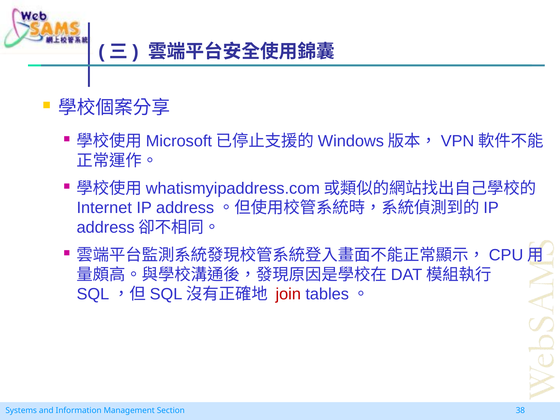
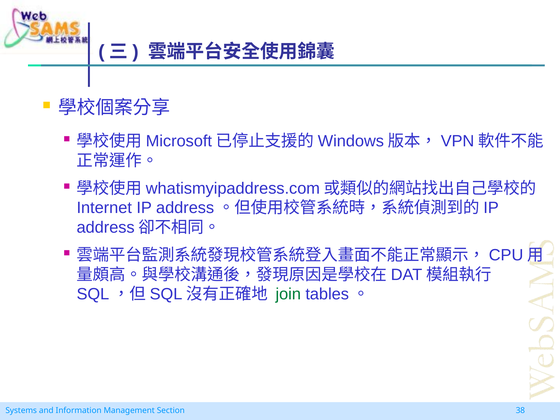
join colour: red -> green (288, 294)
